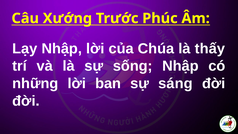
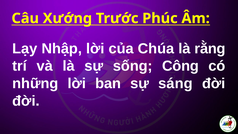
thấy: thấy -> rằng (210, 49)
sống Nhập: Nhập -> Công (180, 66)
